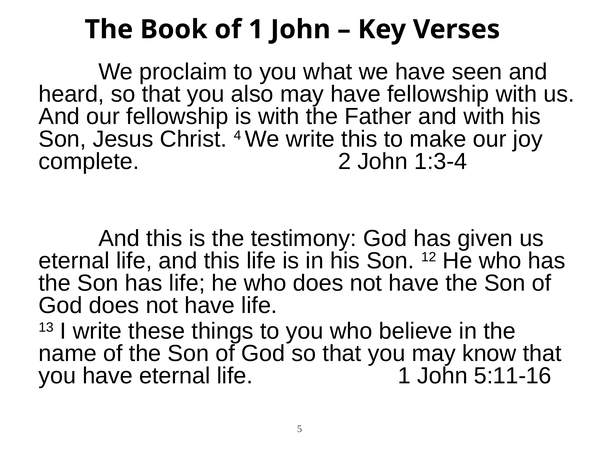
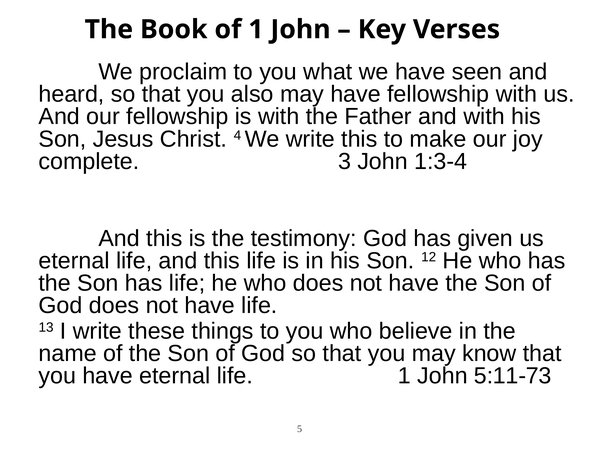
2: 2 -> 3 (345, 161)
5:11-16: 5:11-16 -> 5:11-73 (513, 376)
